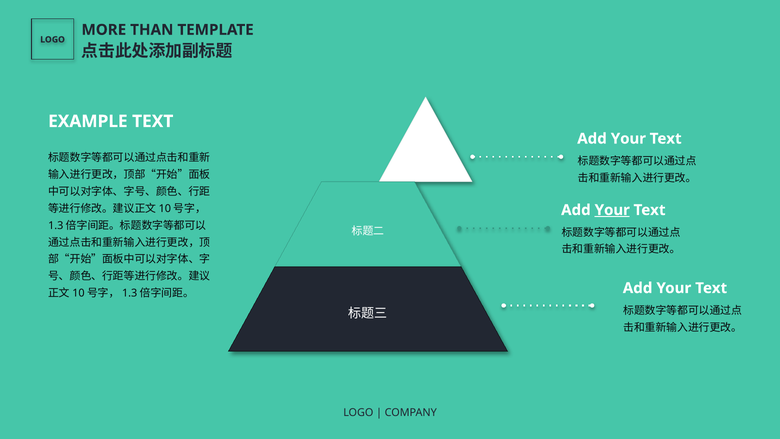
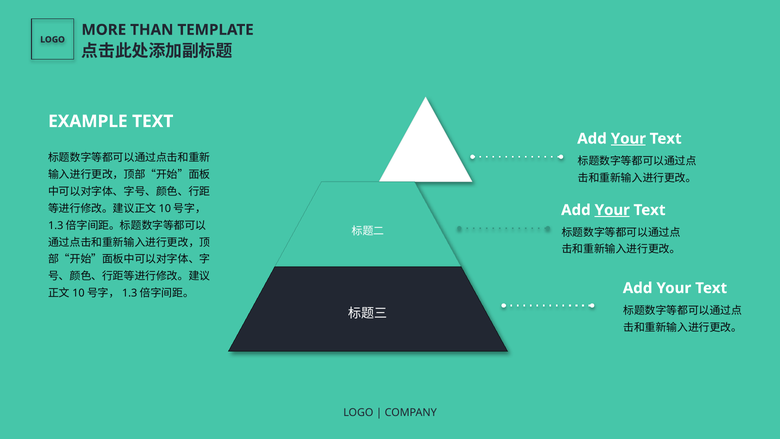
Your underline: none -> present (628, 139)
